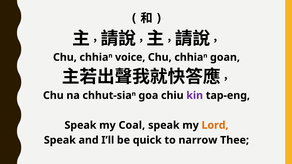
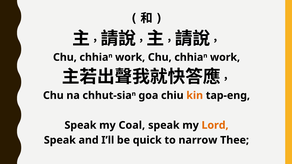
voice: voice -> work (130, 57)
goan: goan -> work (225, 57)
kin colour: purple -> orange (195, 96)
